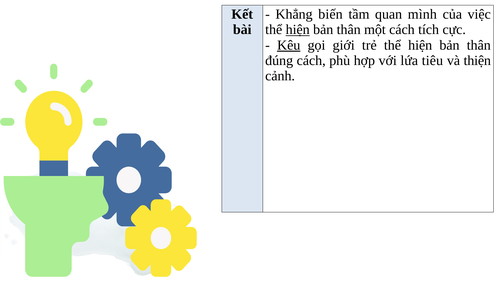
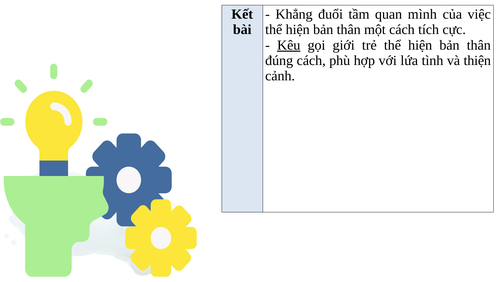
biến: biến -> đuổi (331, 14)
hiện underline: present -> none (298, 30)
tiêu: tiêu -> tình (433, 61)
